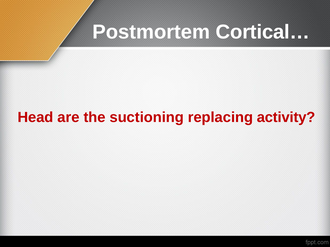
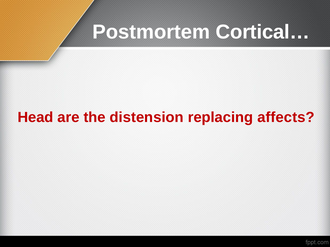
suctioning: suctioning -> distension (147, 117)
activity: activity -> affects (286, 117)
